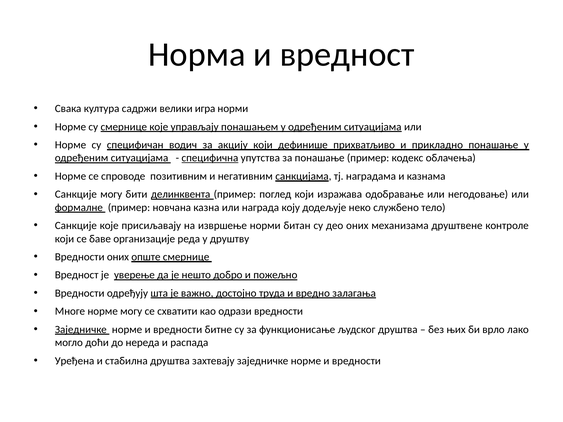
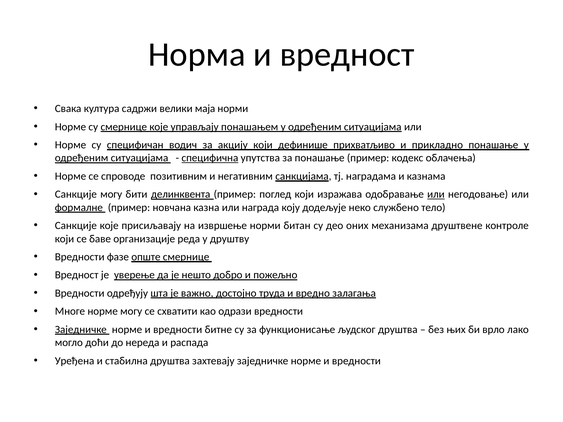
игра: игра -> маја (205, 109)
или underline: none -> present (436, 194)
Вредности оних: оних -> фазе (118, 257)
